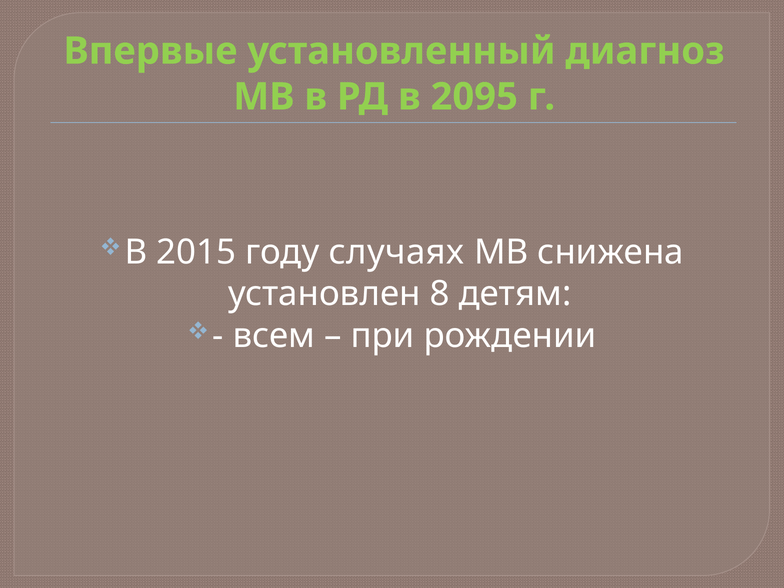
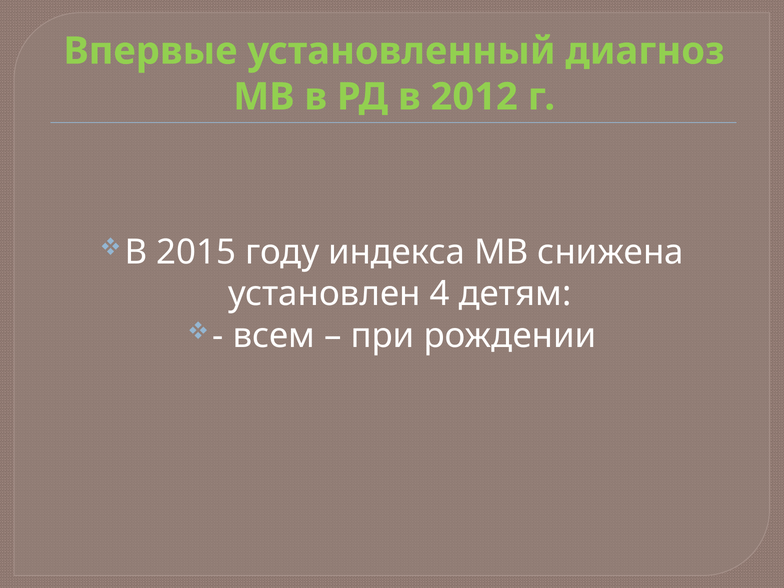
2095: 2095 -> 2012 (474, 97)
случаях: случаях -> индекса (397, 252)
8: 8 -> 4 (440, 294)
